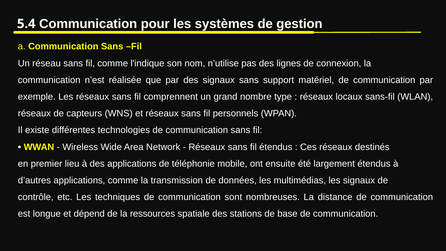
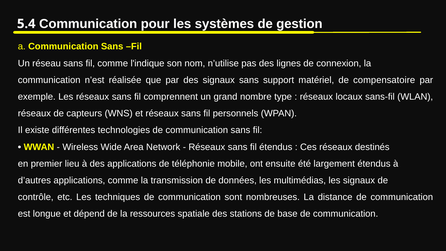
matériel de communication: communication -> compensatoire (384, 80)
